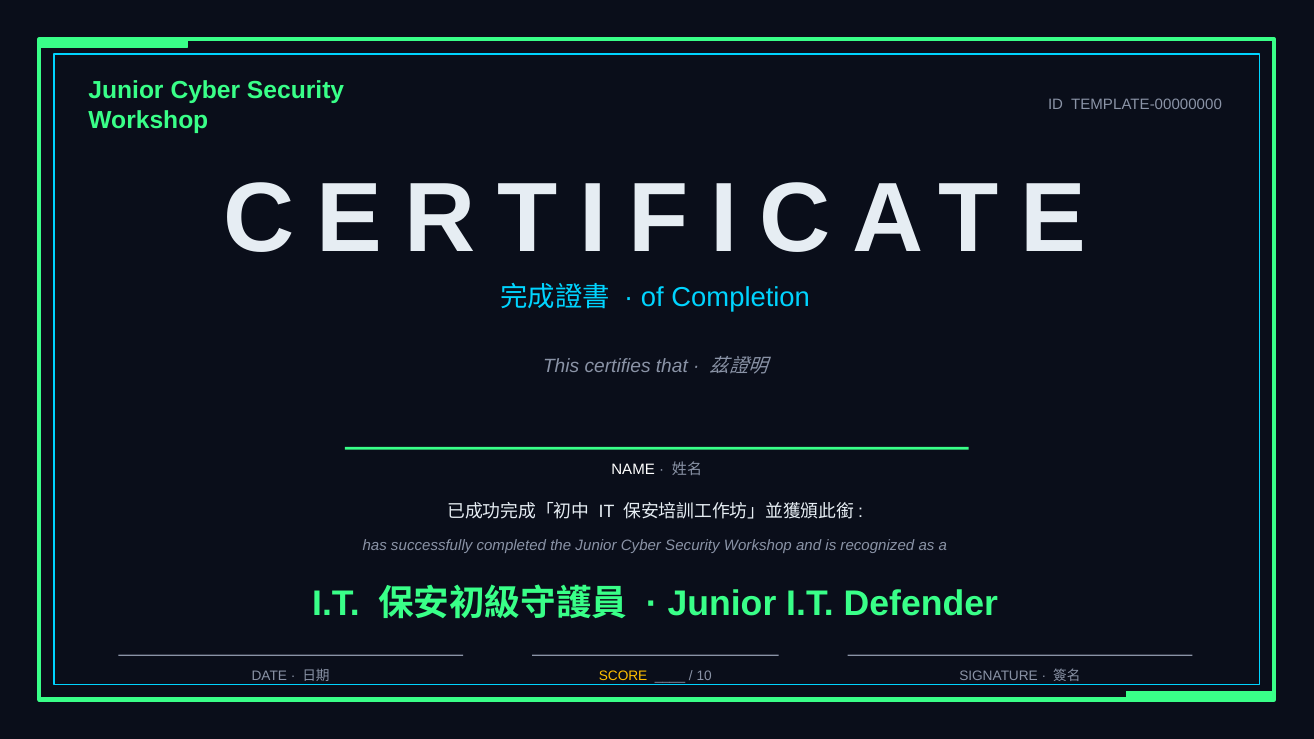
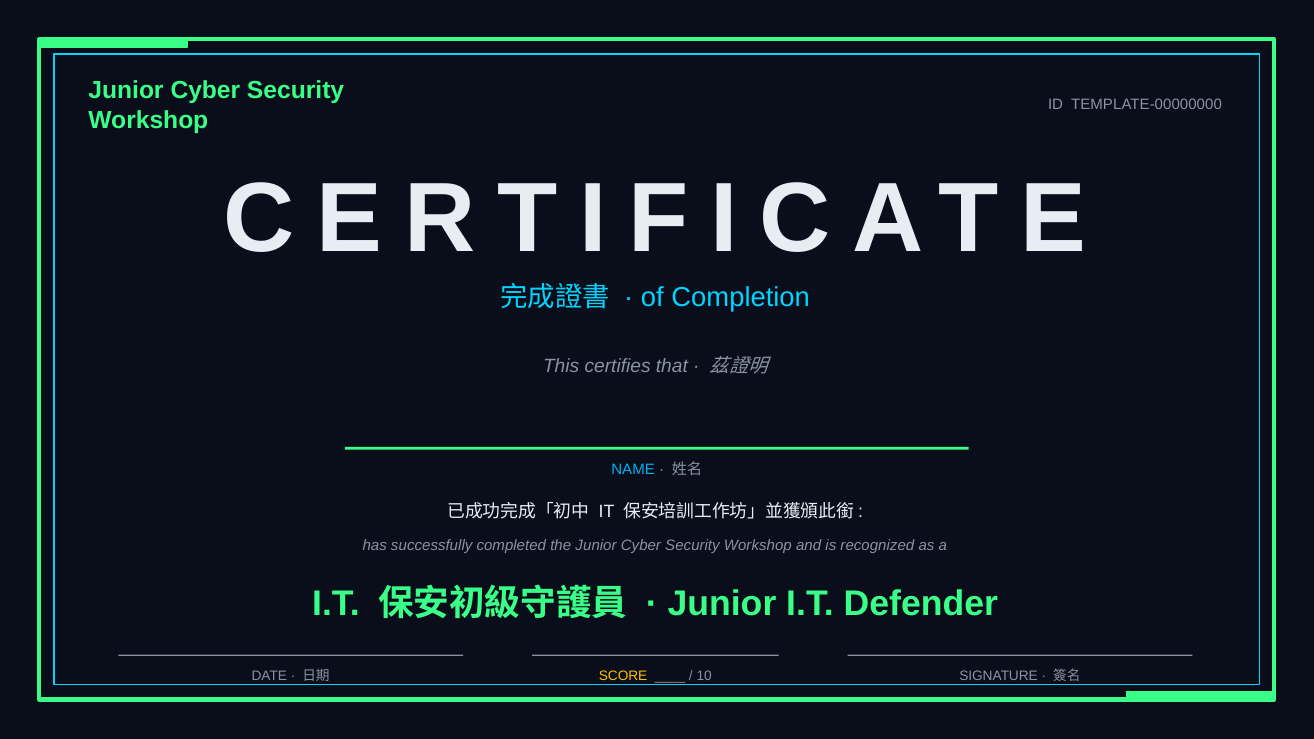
NAME colour: white -> light blue (633, 469)
